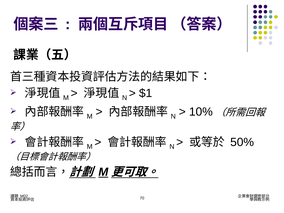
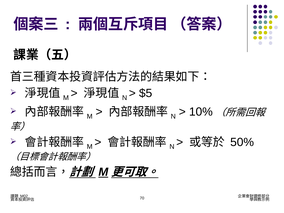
$1: $1 -> $5 (146, 93)
